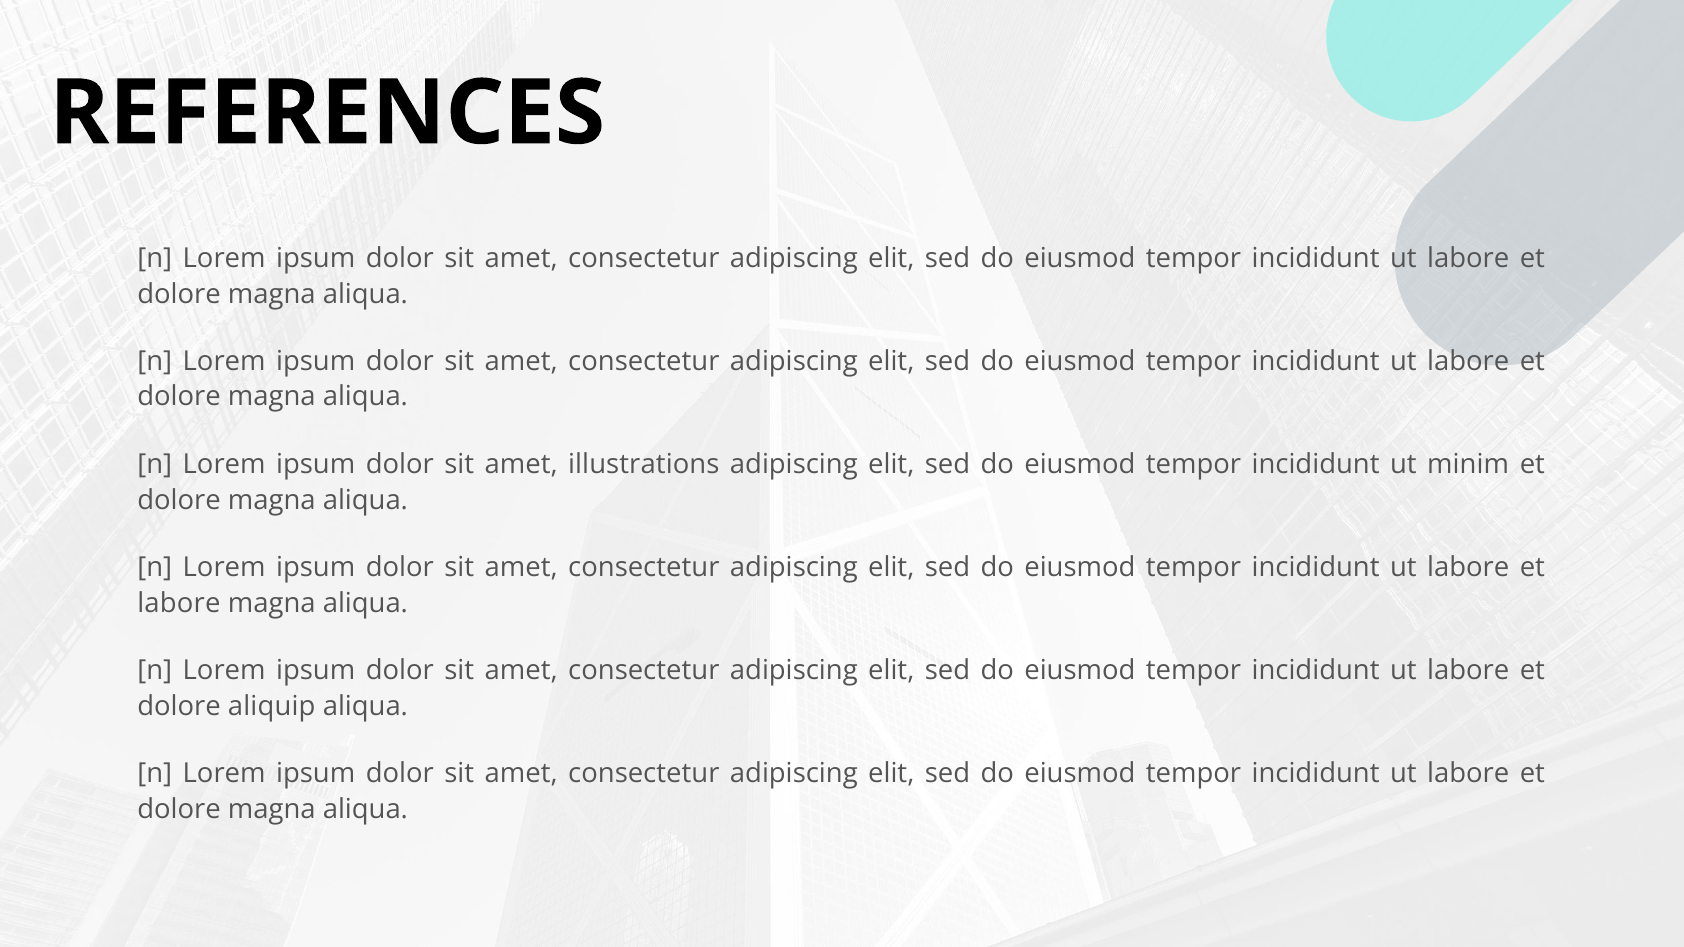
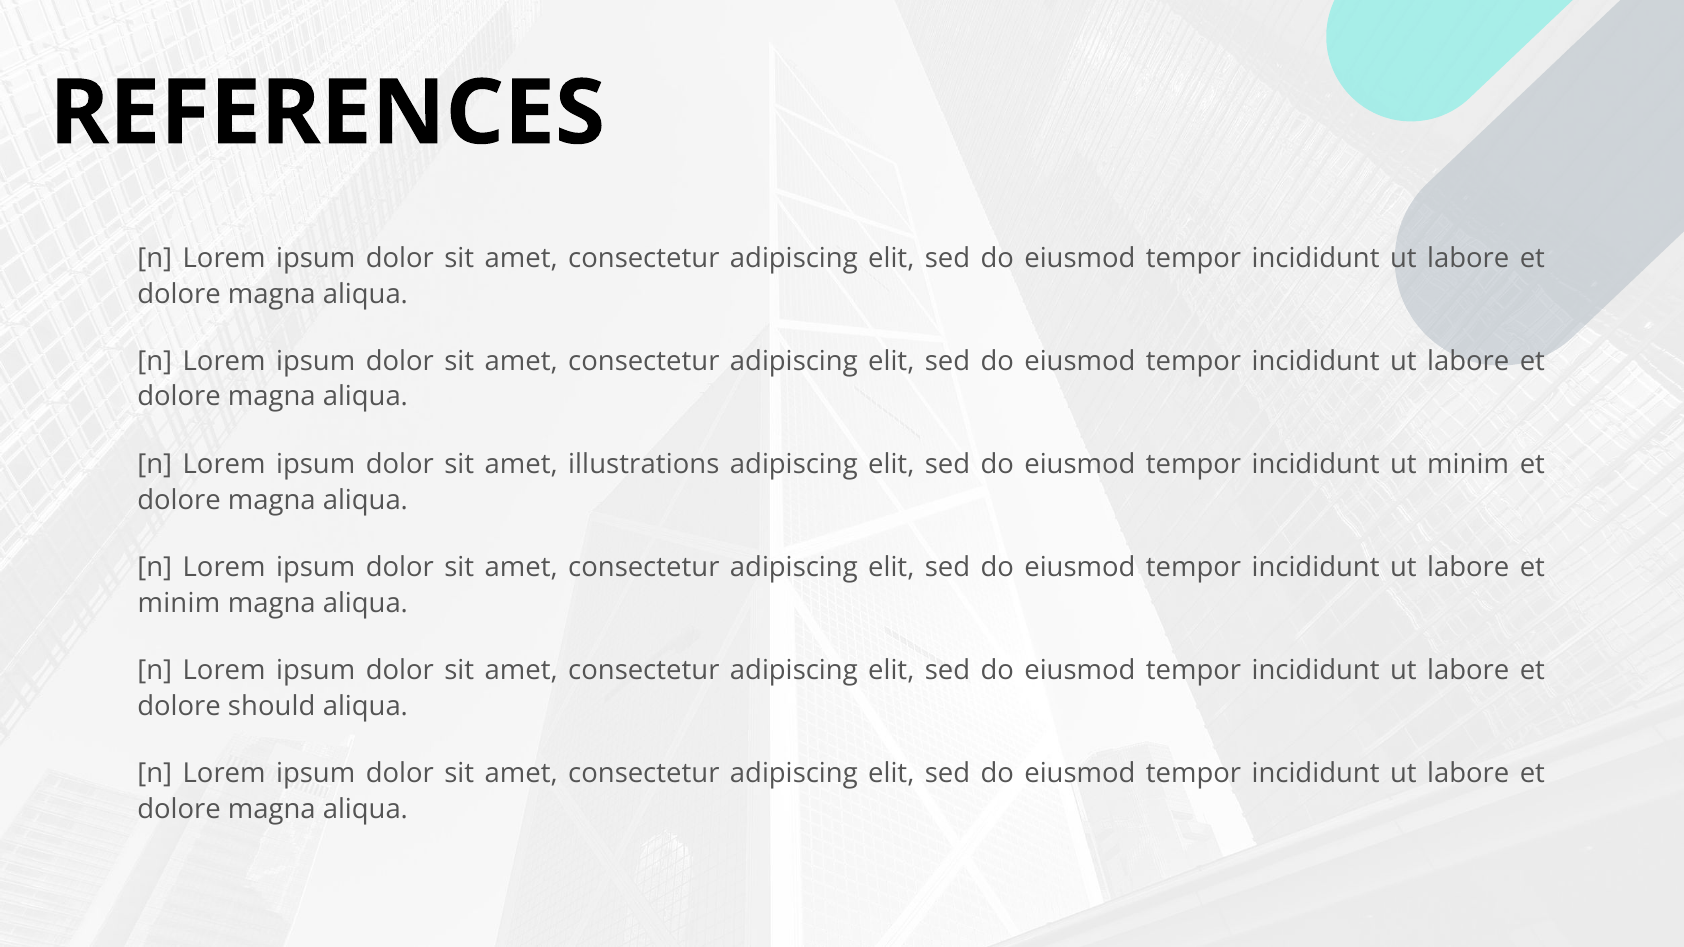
labore: labore -> minim (179, 603)
aliquip: aliquip -> should (272, 707)
